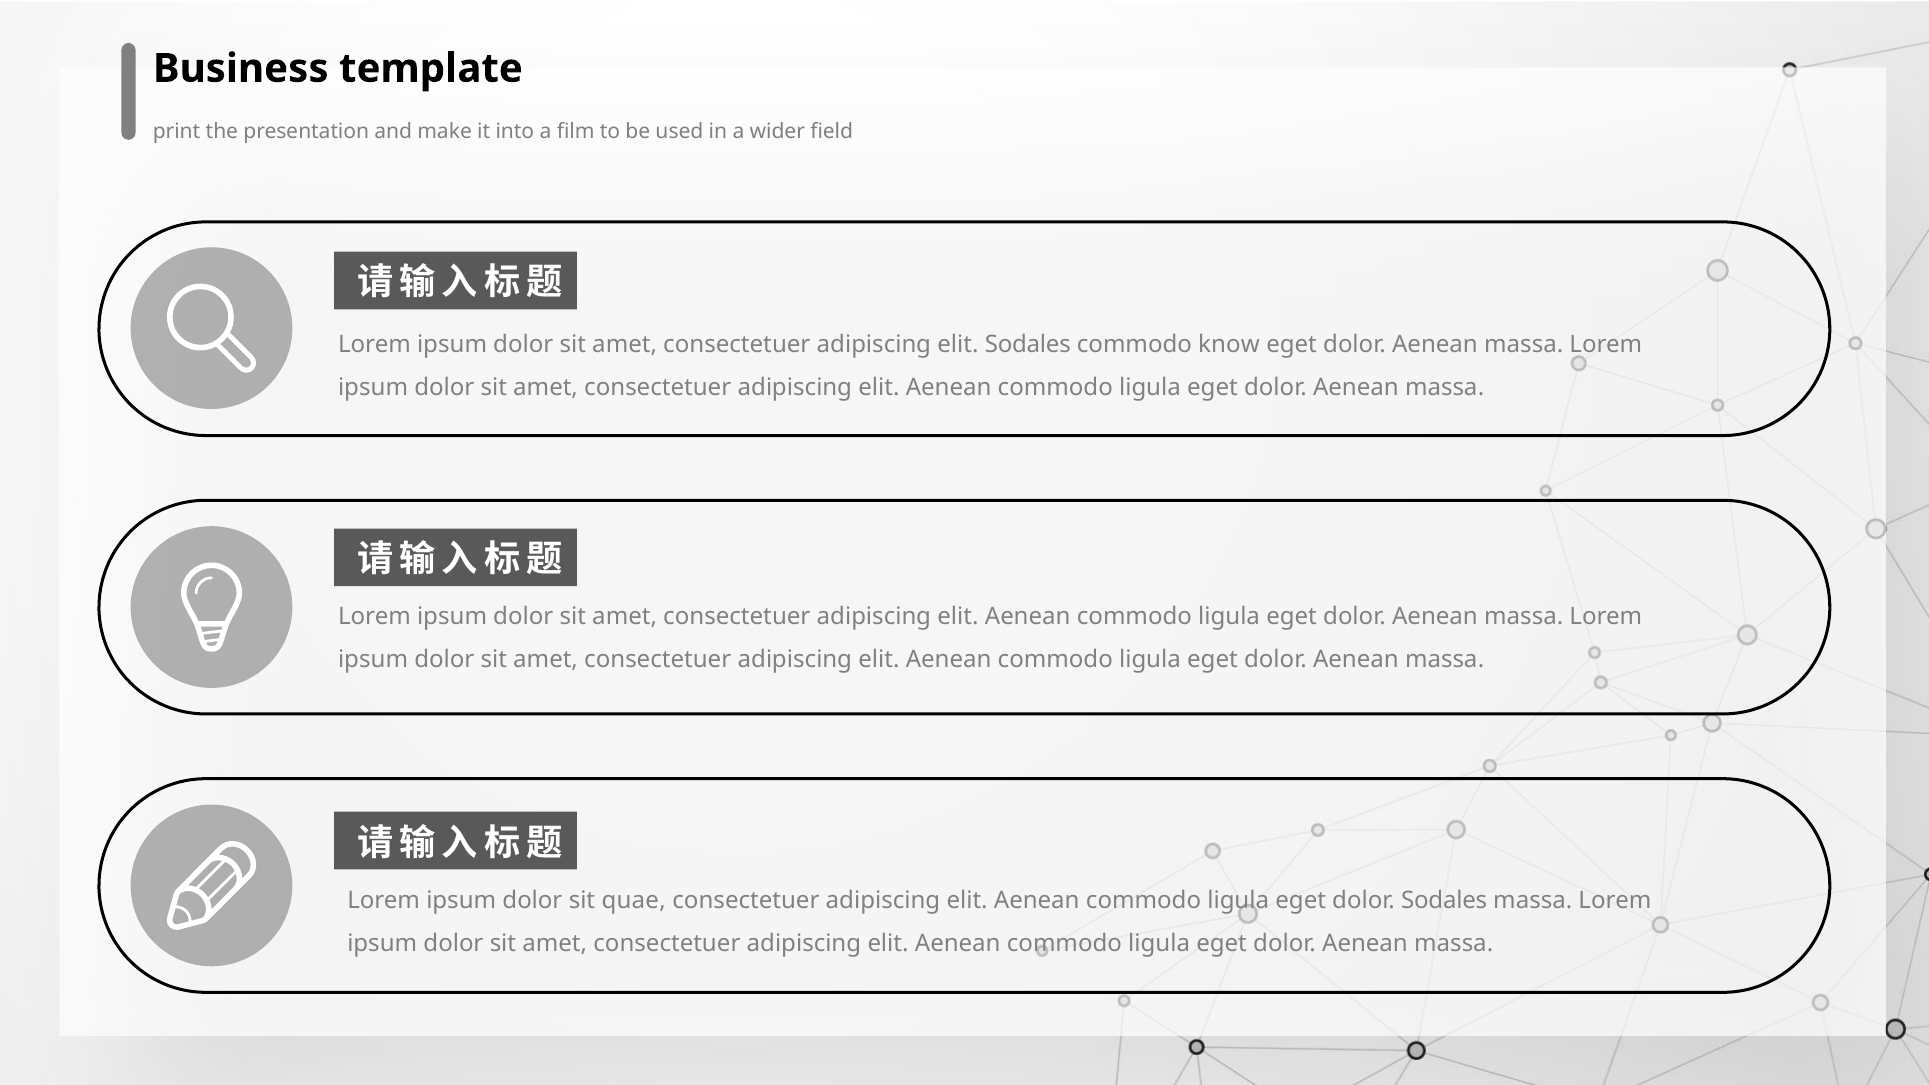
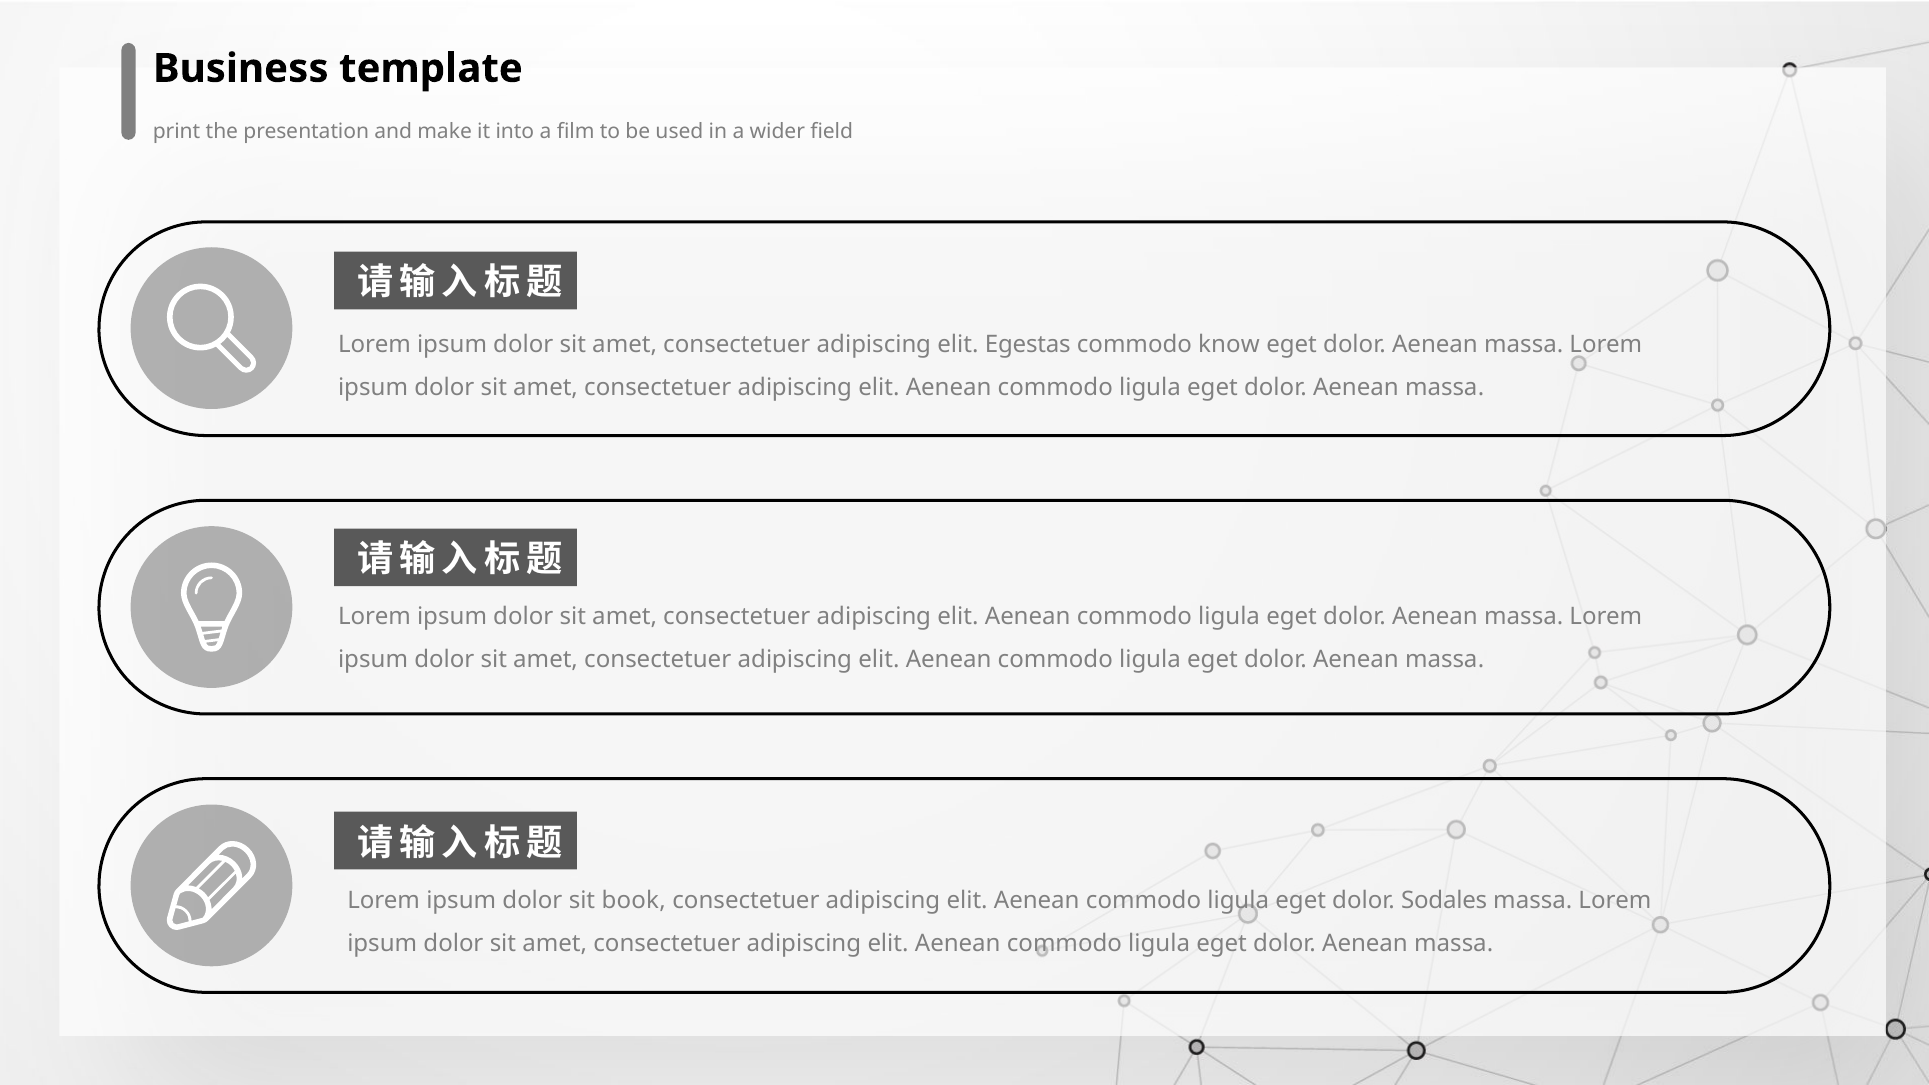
elit Sodales: Sodales -> Egestas (1028, 344)
quae: quae -> book (634, 901)
